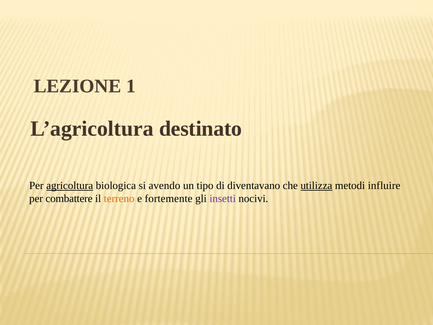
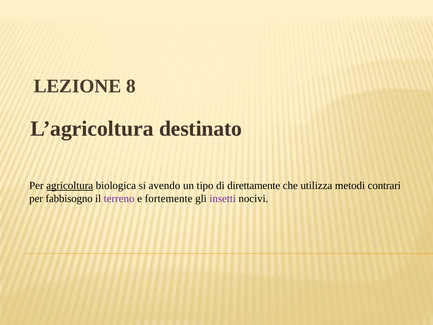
1: 1 -> 8 (131, 86)
diventavano: diventavano -> direttamente (254, 185)
utilizza underline: present -> none (316, 185)
influire: influire -> contrari (384, 185)
combattere: combattere -> fabbisogno (69, 198)
terreno colour: orange -> purple (119, 198)
